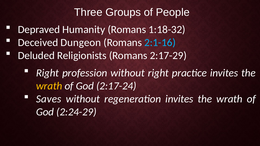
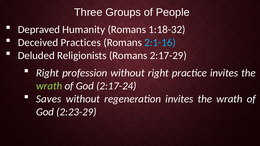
Dungeon: Dungeon -> Practices (81, 43)
wrath colour: yellow -> light green (49, 86)
2:24-29: 2:24-29 -> 2:23-29 (76, 112)
